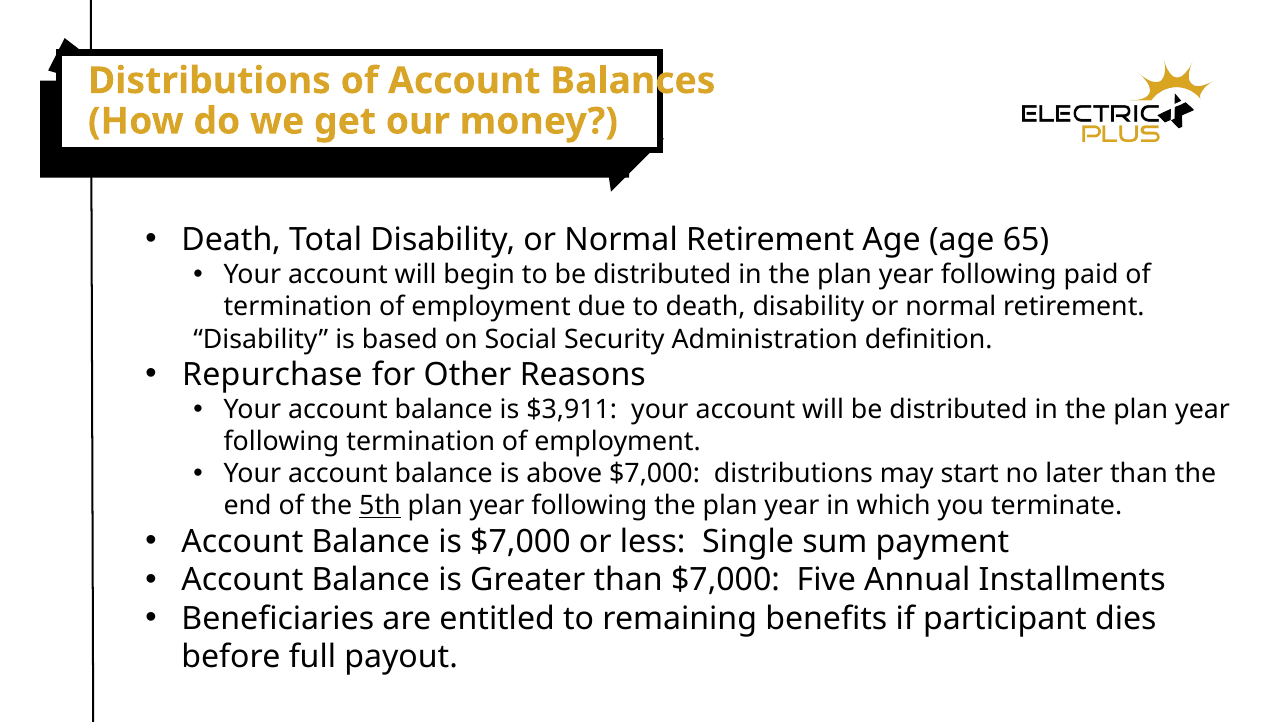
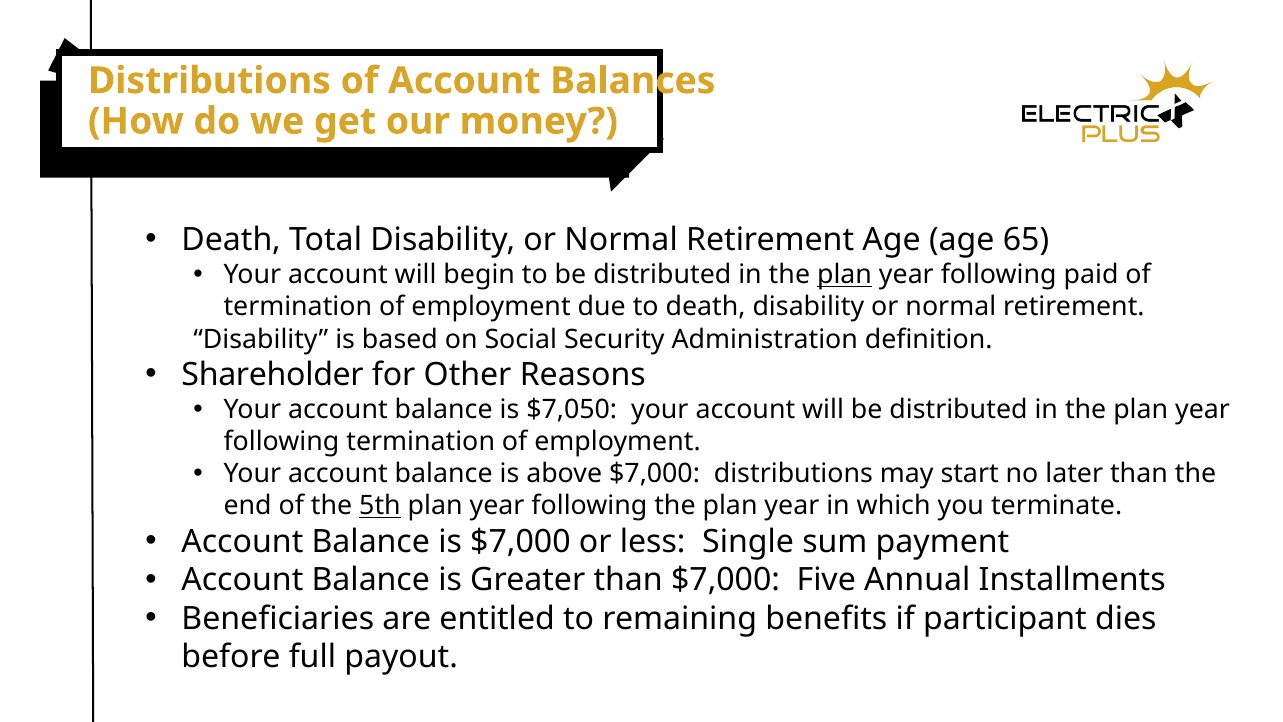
plan underline: none -> present (845, 275)
Repurchase: Repurchase -> Shareholder (273, 375)
$3,911: $3,911 -> $7,050 (572, 410)
